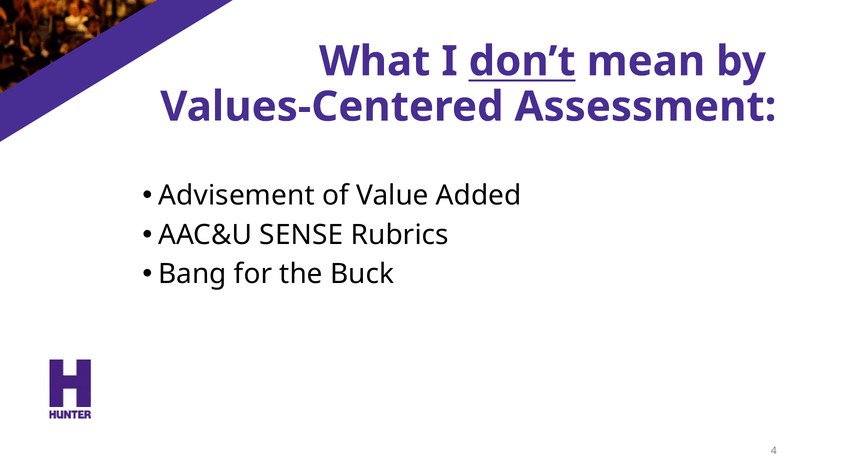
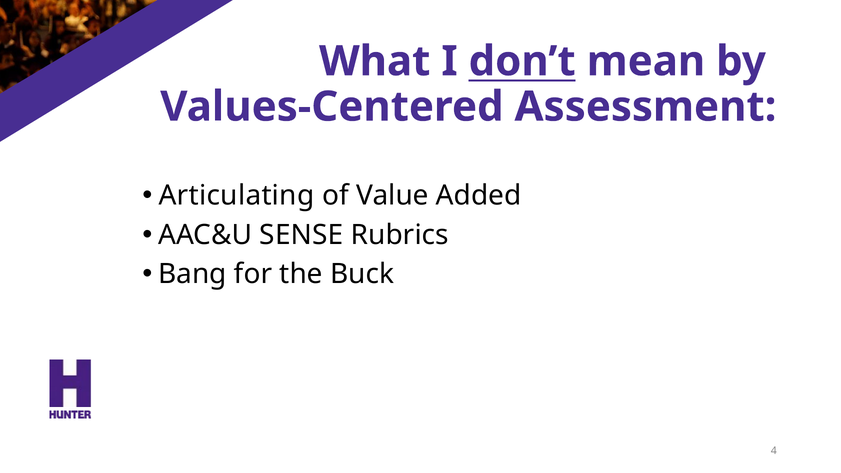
Advisement: Advisement -> Articulating (237, 196)
